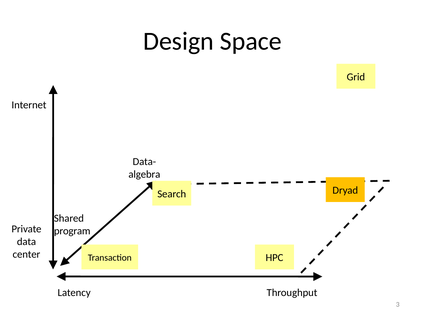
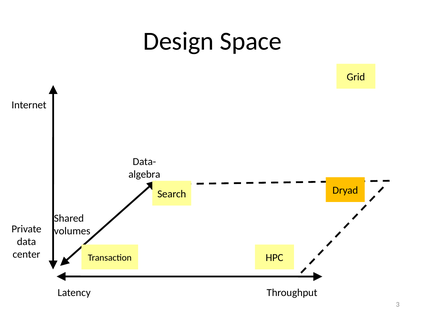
program: program -> volumes (72, 231)
